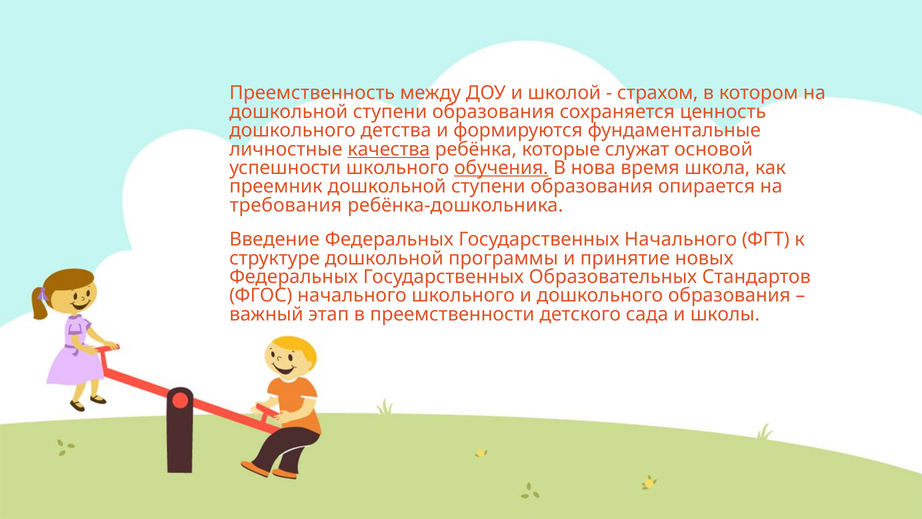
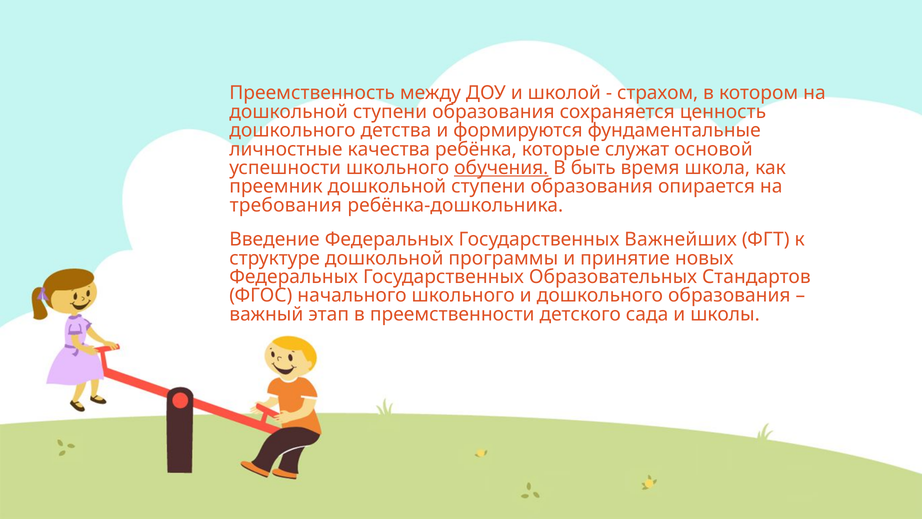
качества underline: present -> none (389, 149)
нова: нова -> быть (593, 168)
Государственных Начального: Начального -> Важнейших (681, 239)
